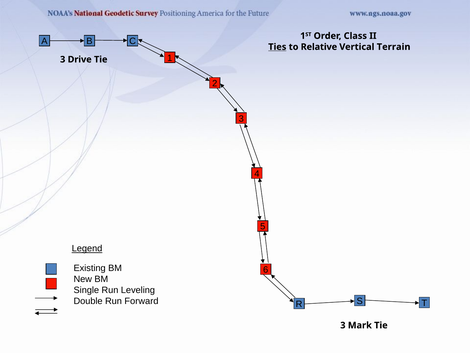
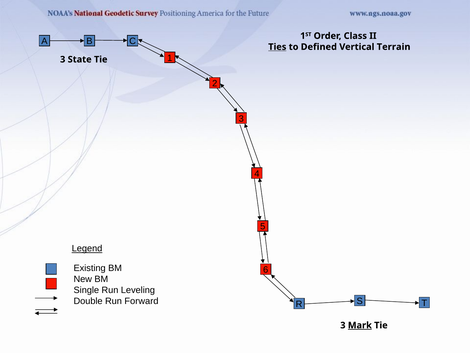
Relative: Relative -> Defined (319, 47)
Drive: Drive -> State (80, 59)
Mark underline: none -> present (360, 325)
